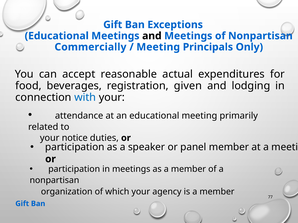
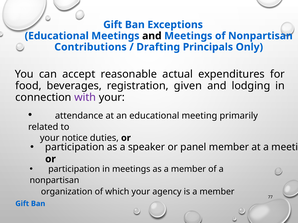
Commercially: Commercially -> Contributions (90, 47)
Meeting: Meeting -> Drafting (158, 47)
with colour: blue -> purple (85, 98)
